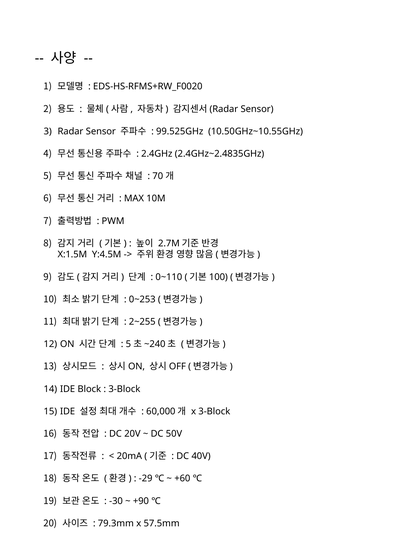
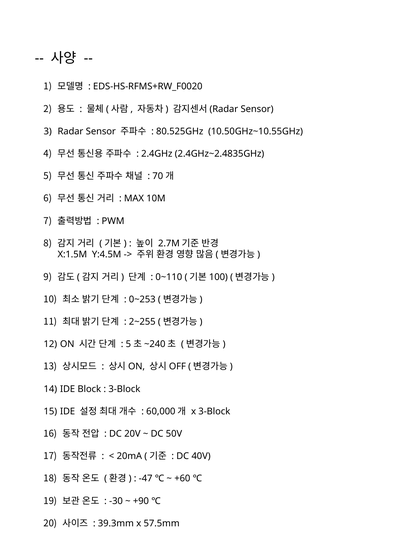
99.525GHz: 99.525GHz -> 80.525GHz (180, 131)
-29: -29 -> -47 (146, 479)
79.3mm: 79.3mm -> 39.3mm (116, 523)
